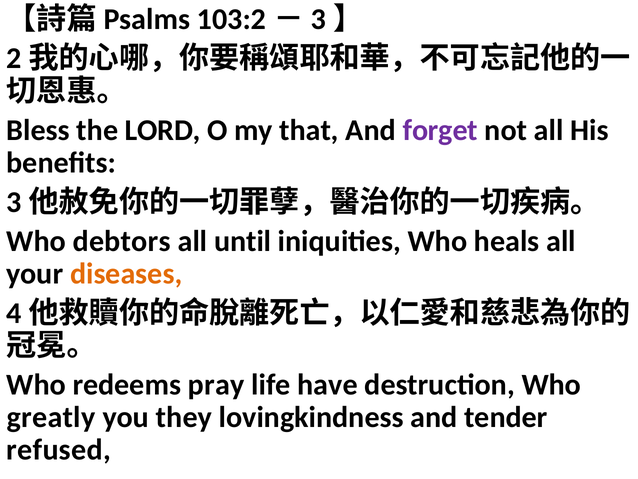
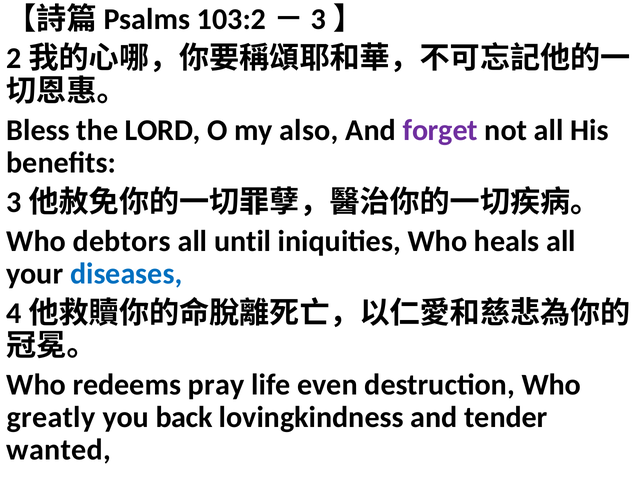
that: that -> also (309, 130)
diseases colour: orange -> blue (126, 274)
have: have -> even (327, 384)
they: they -> back (184, 417)
refused: refused -> wanted (59, 450)
